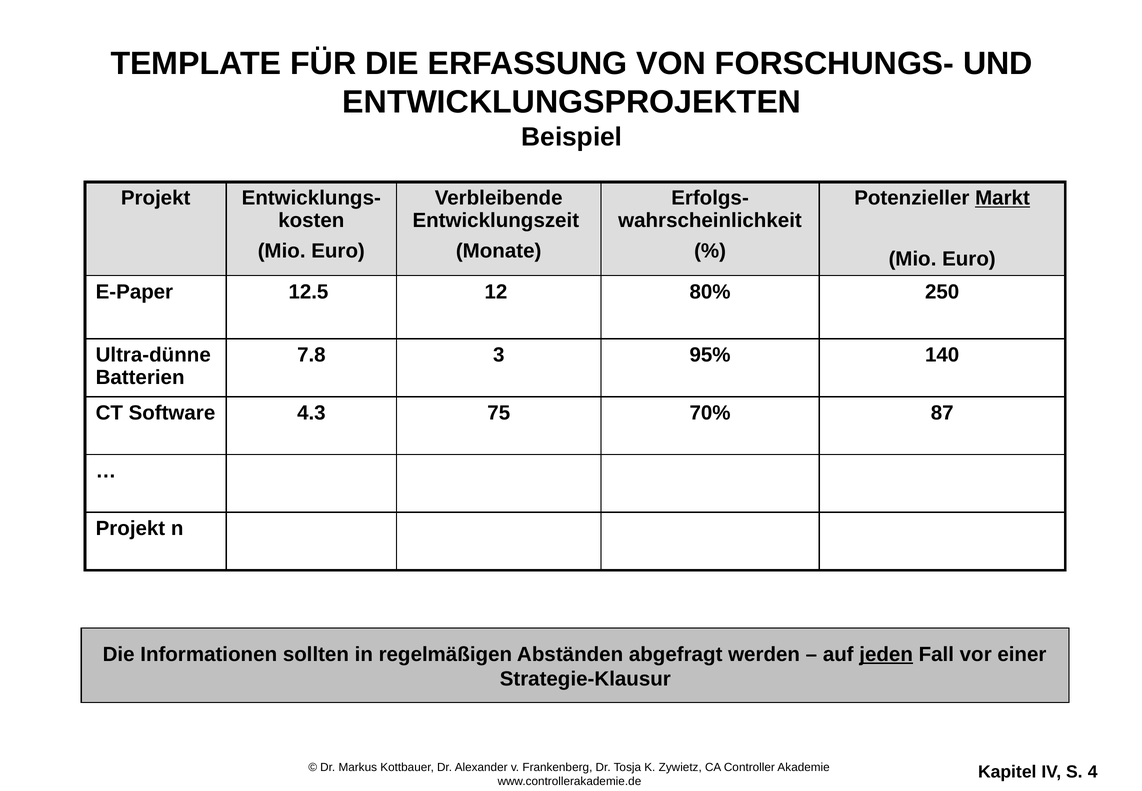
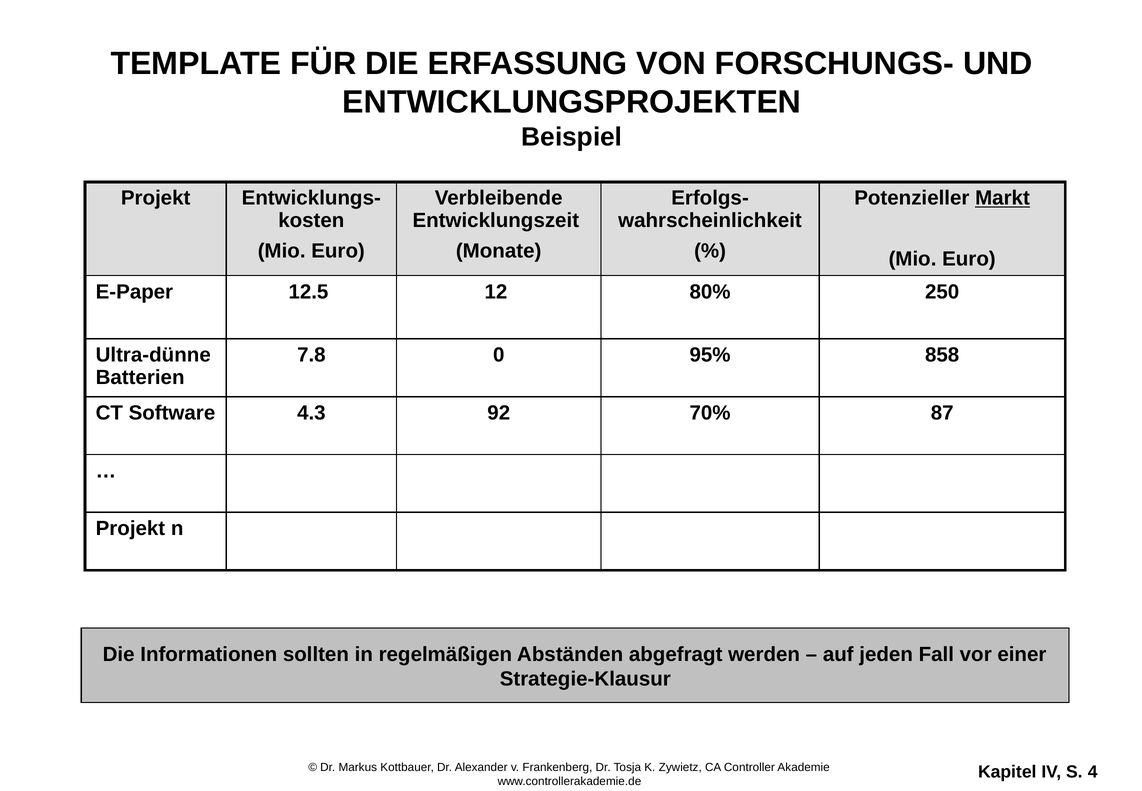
3: 3 -> 0 (499, 355)
140: 140 -> 858 (942, 355)
75: 75 -> 92 (499, 413)
jeden underline: present -> none (886, 654)
